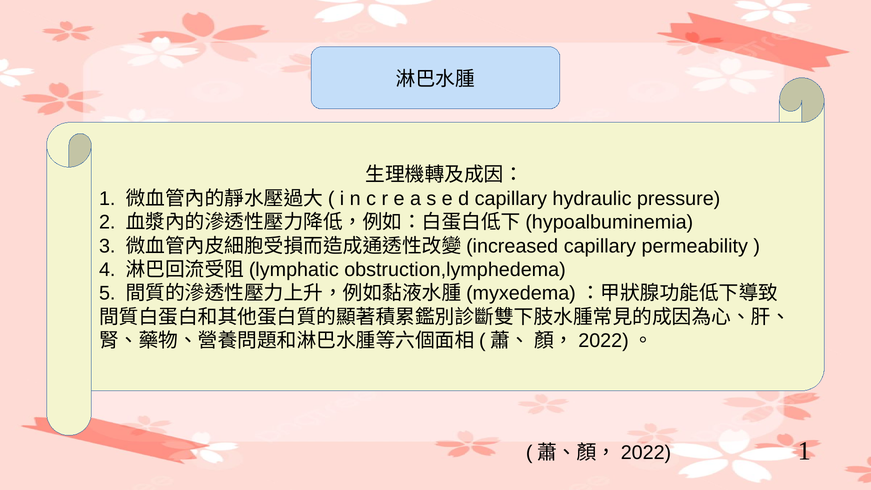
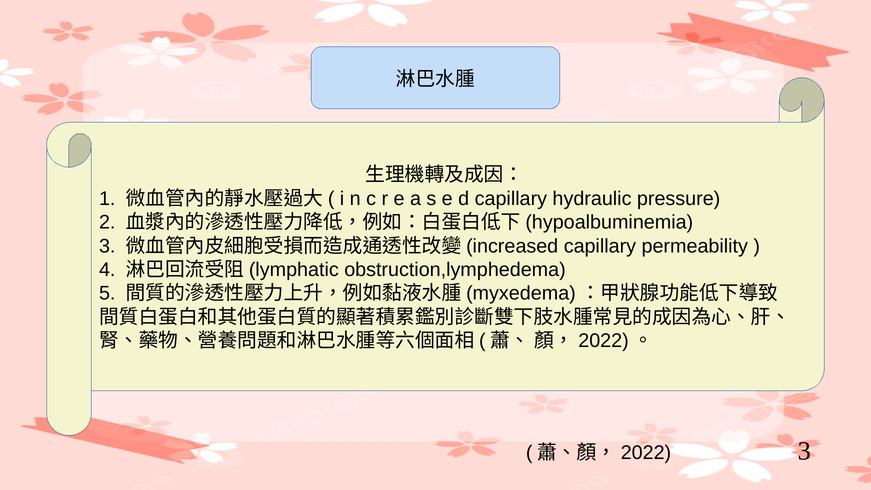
1: 1 -> 3 (804, 451)
